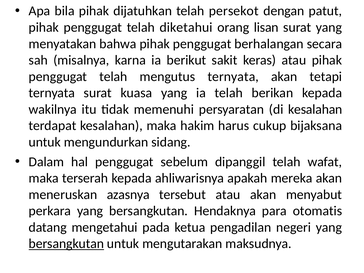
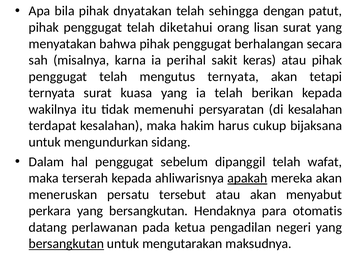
dijatuhkan: dijatuhkan -> dnyatakan (143, 11)
persekot: persekot -> sehingga (234, 11)
berikut: berikut -> perihal (186, 60)
apakah underline: none -> present (247, 178)
azasnya: azasnya -> persatu (128, 195)
mengetahui: mengetahui -> perlawanan (105, 227)
